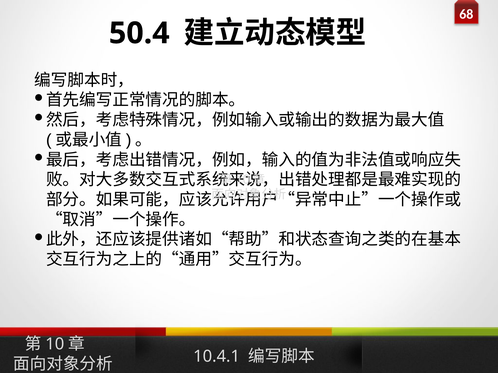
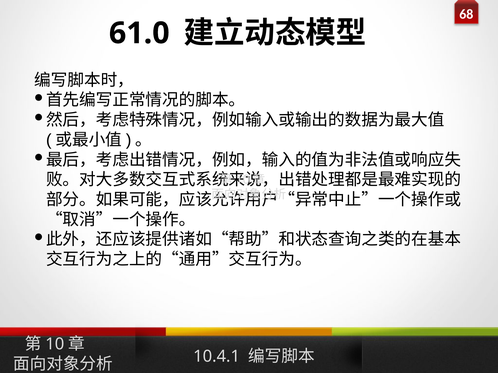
50.4: 50.4 -> 61.0 (139, 33)
